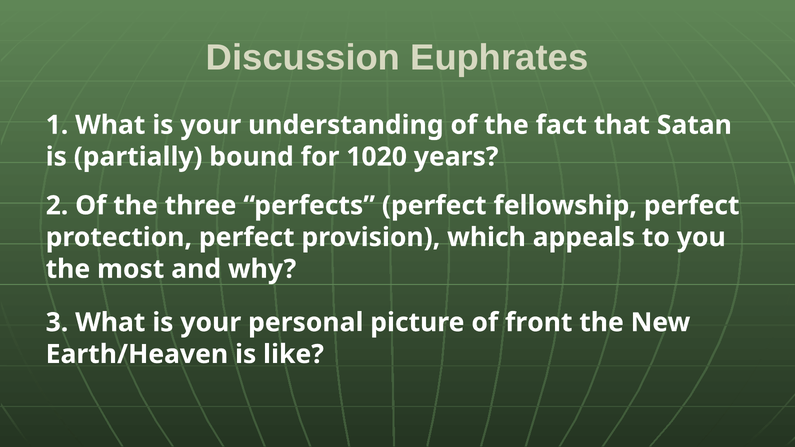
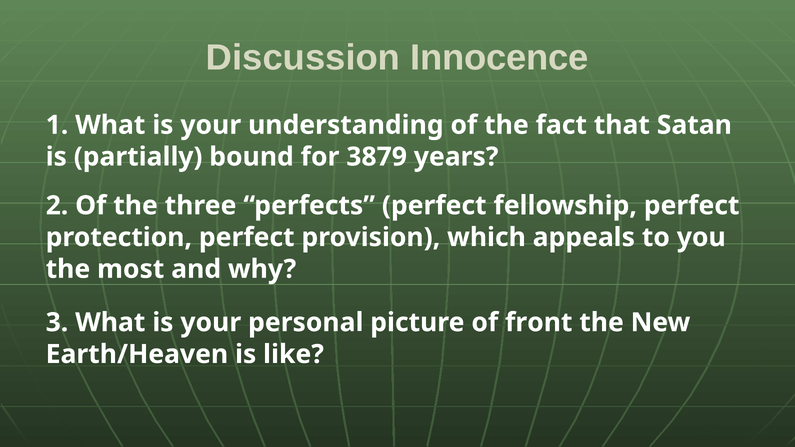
Euphrates: Euphrates -> Innocence (499, 58)
1020: 1020 -> 3879 (377, 157)
